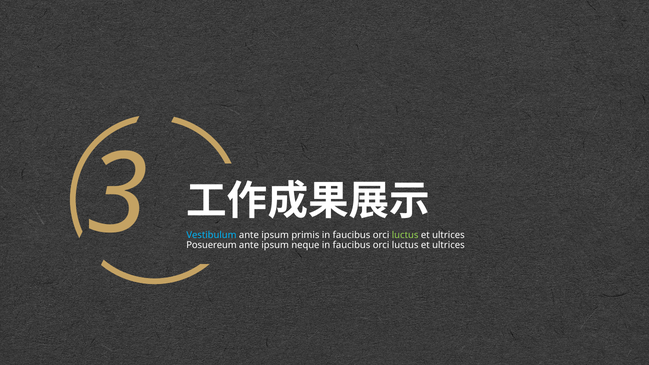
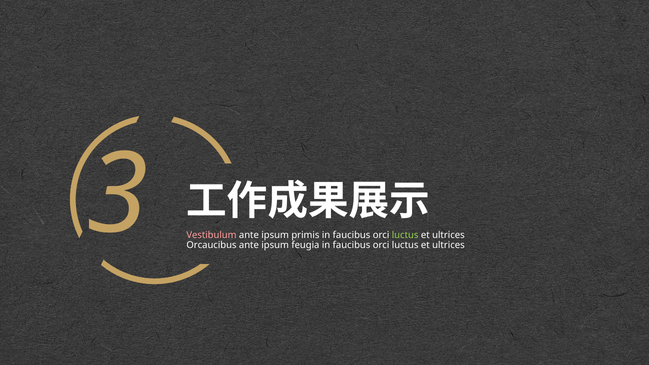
Vestibulum colour: light blue -> pink (211, 235)
Posuereum: Posuereum -> Orcaucibus (211, 245)
neque: neque -> feugia (305, 245)
